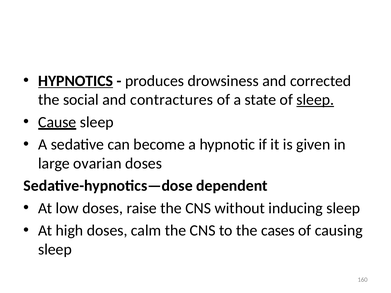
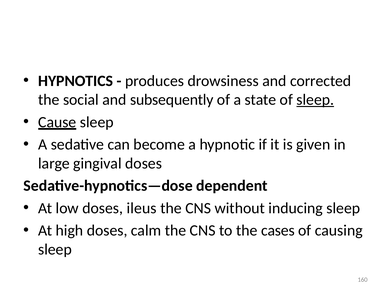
HYPNOTICS underline: present -> none (76, 81)
contractures: contractures -> subsequently (172, 100)
ovarian: ovarian -> gingival (97, 164)
raise: raise -> ileus (142, 208)
